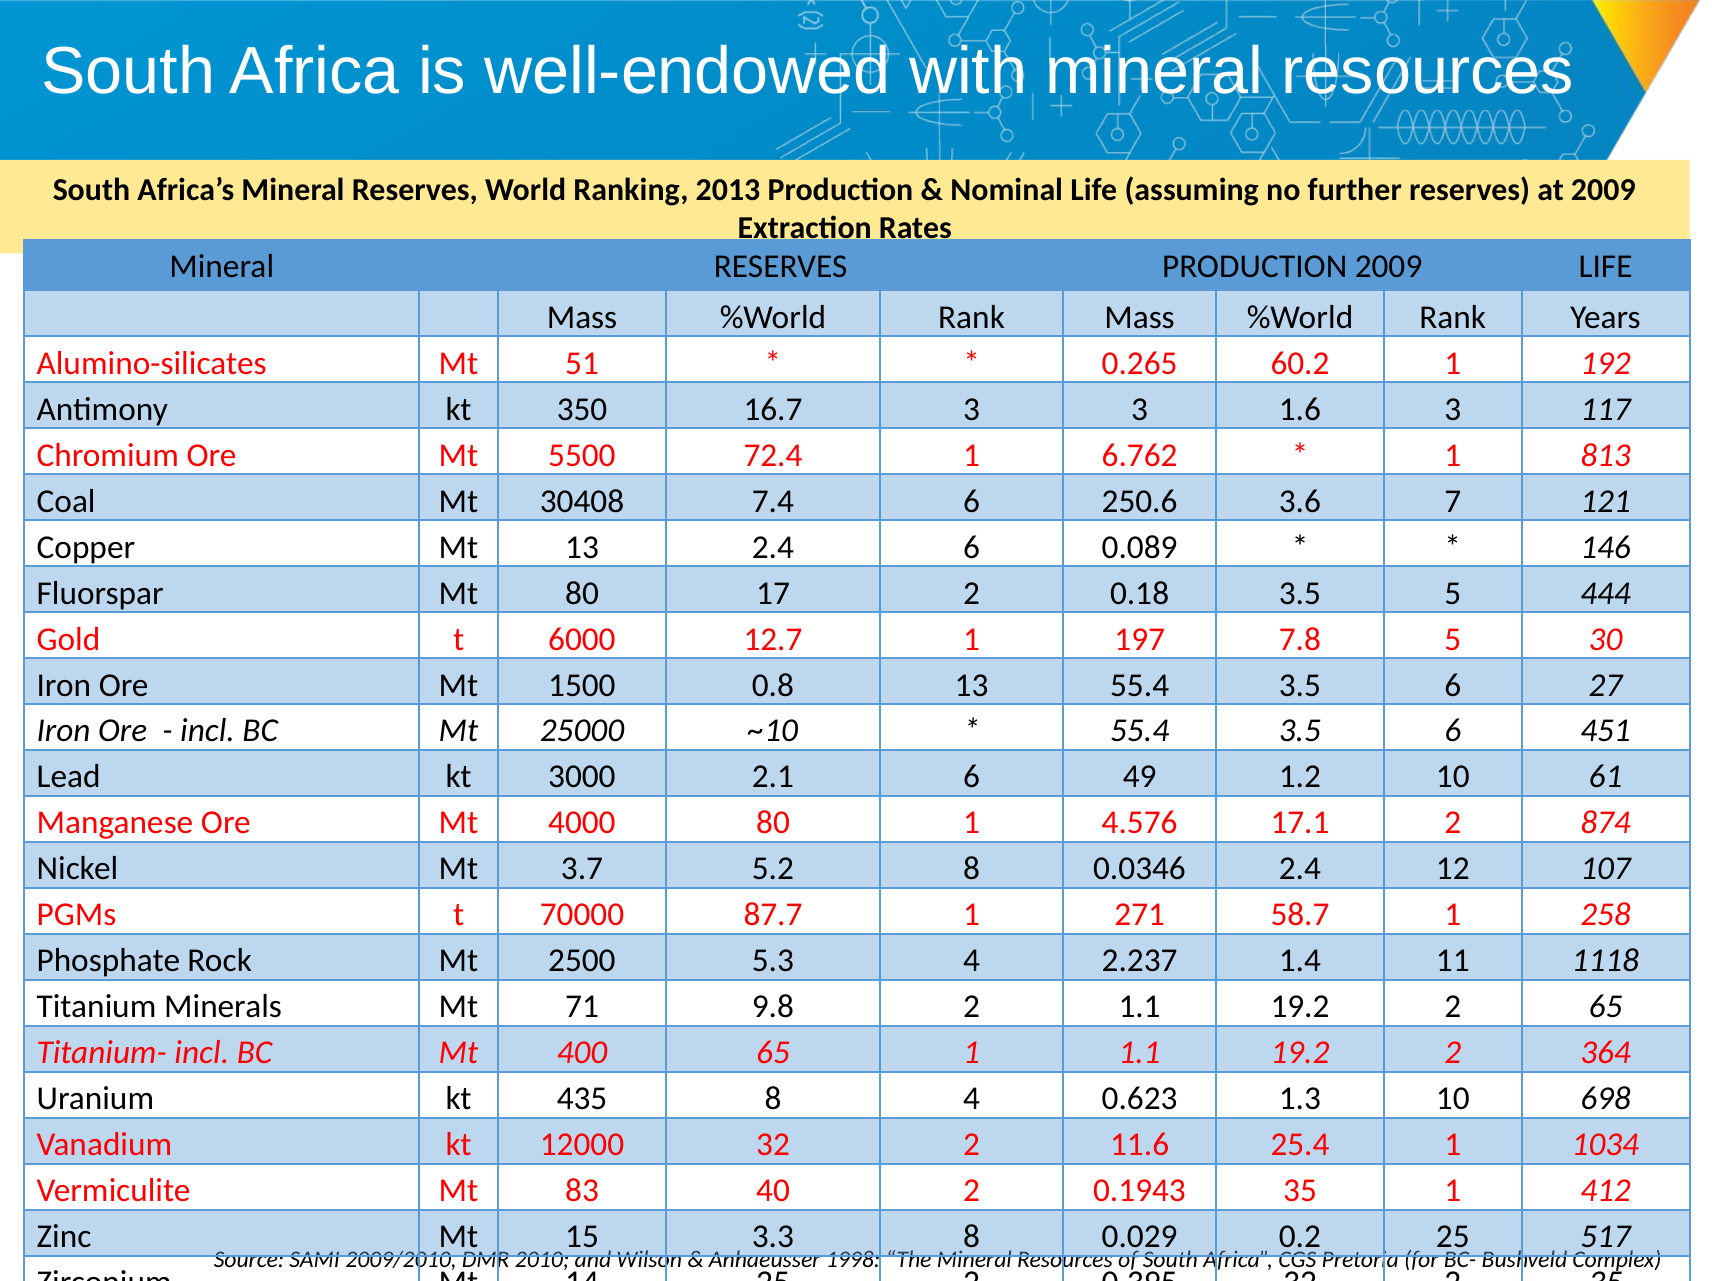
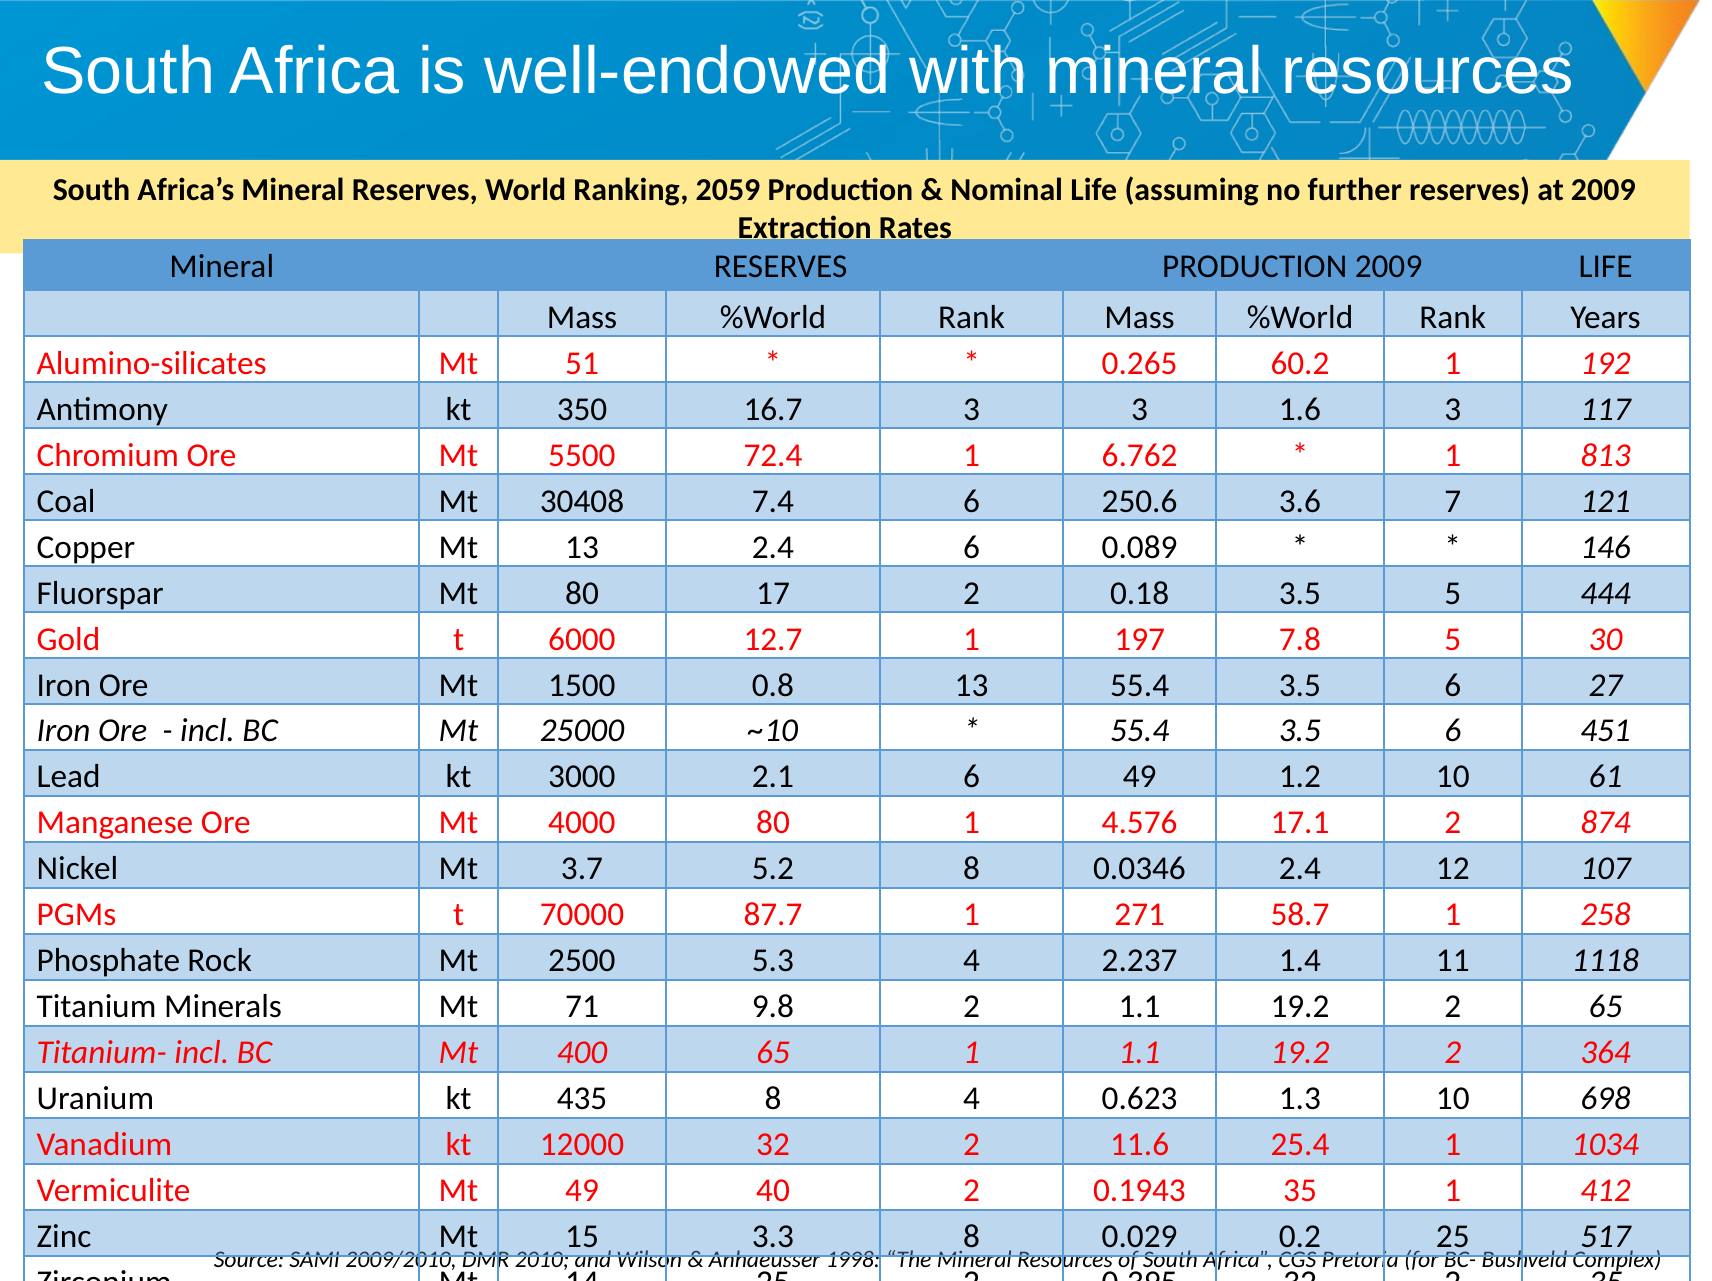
2013: 2013 -> 2059 (728, 190)
Mt 83: 83 -> 49 (582, 1191)
